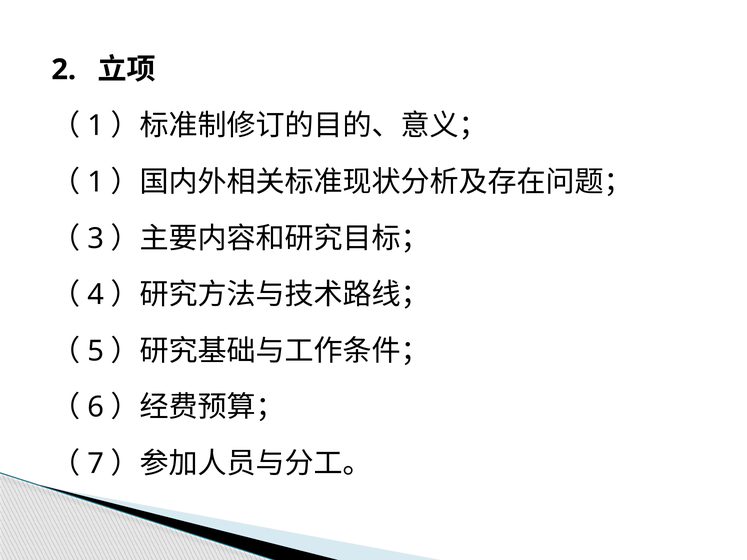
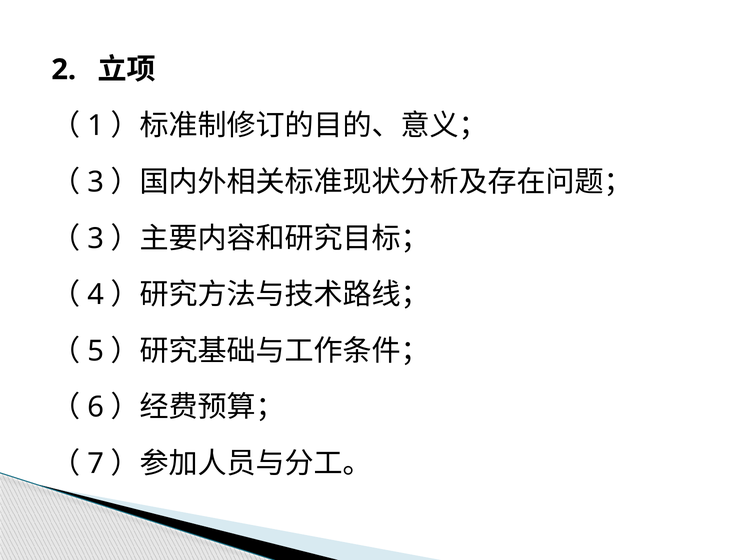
1: 1 -> 3 (96, 182)
